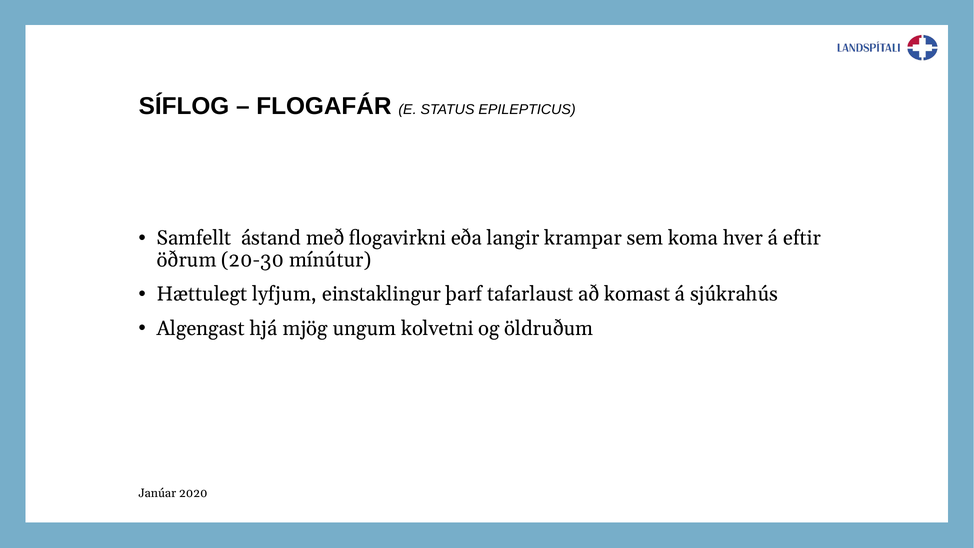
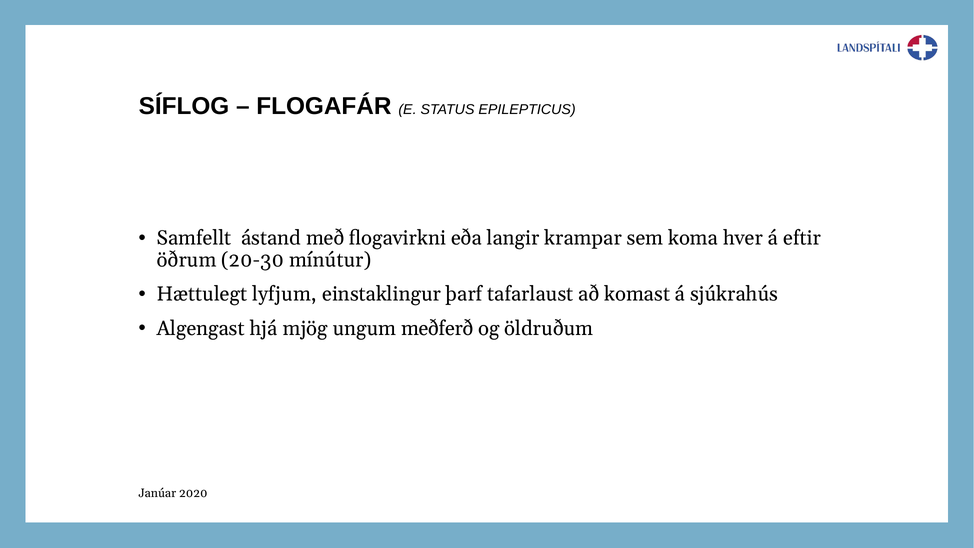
kolvetni: kolvetni -> meðferð (437, 328)
